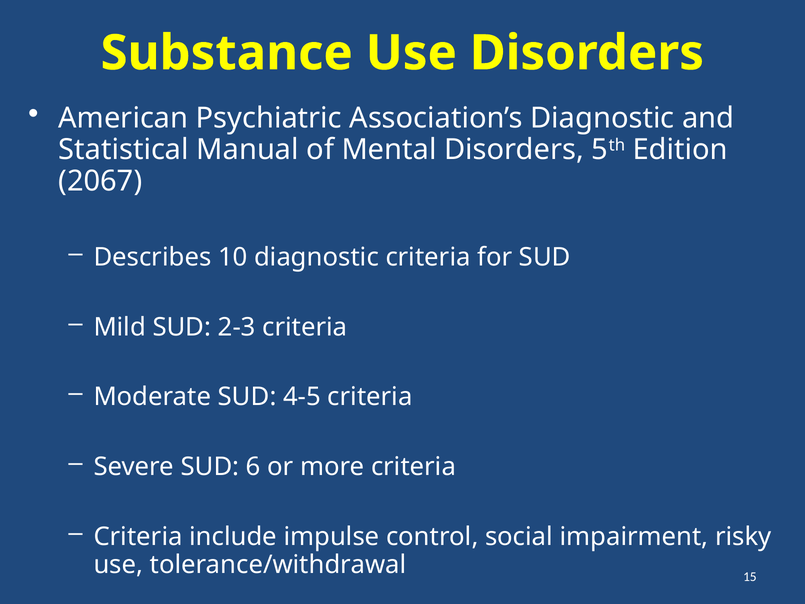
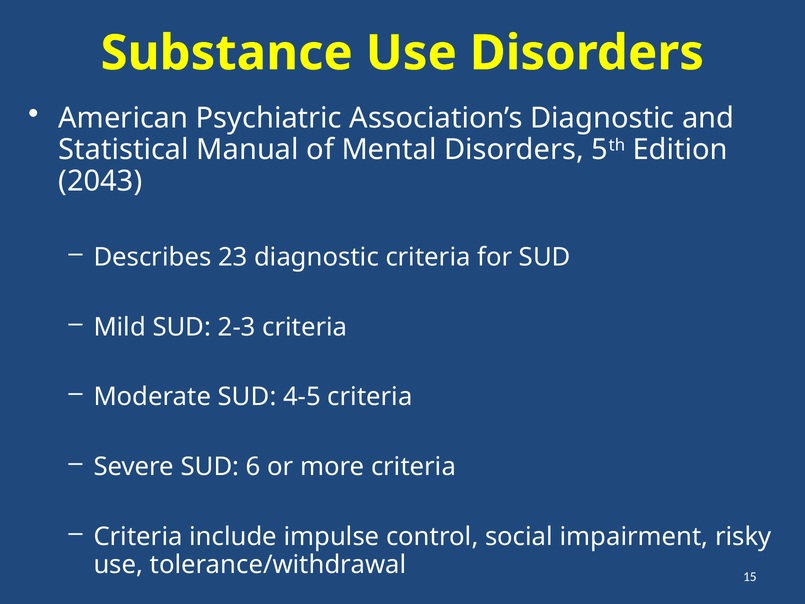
2067: 2067 -> 2043 (100, 181)
10: 10 -> 23 (233, 257)
